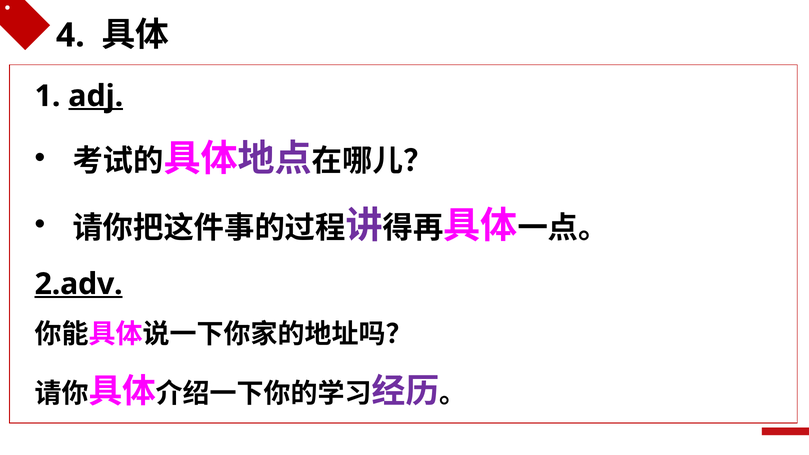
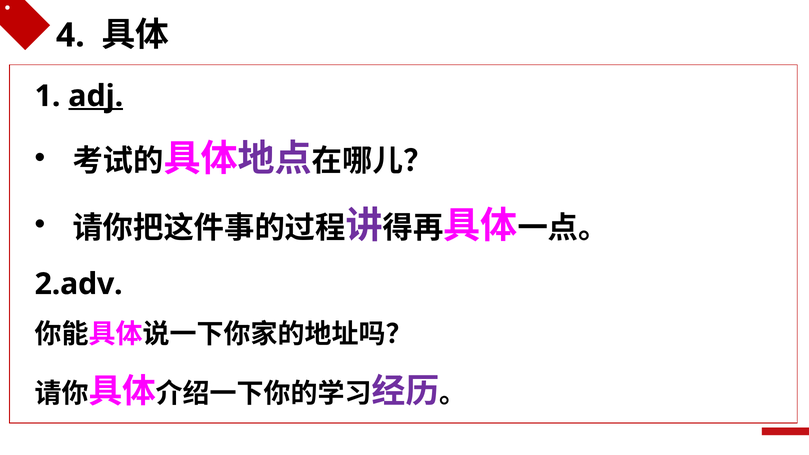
2.adv underline: present -> none (79, 284)
